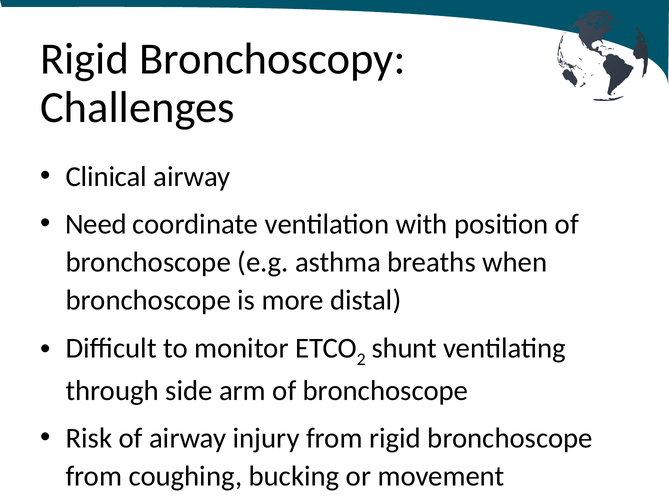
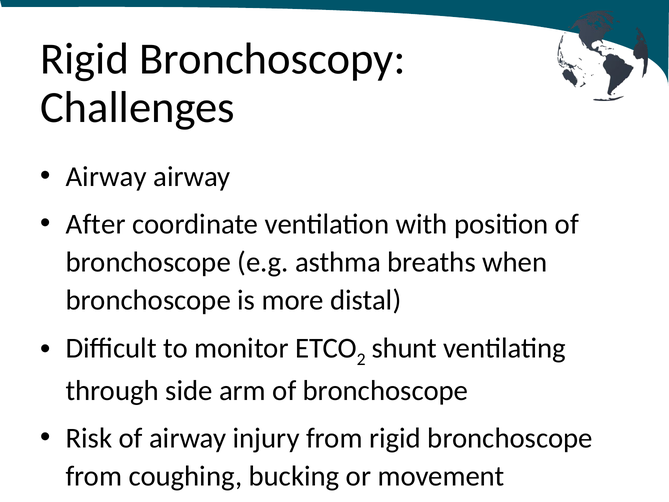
Clinical: Clinical -> Airway (106, 177)
Need: Need -> After (96, 224)
